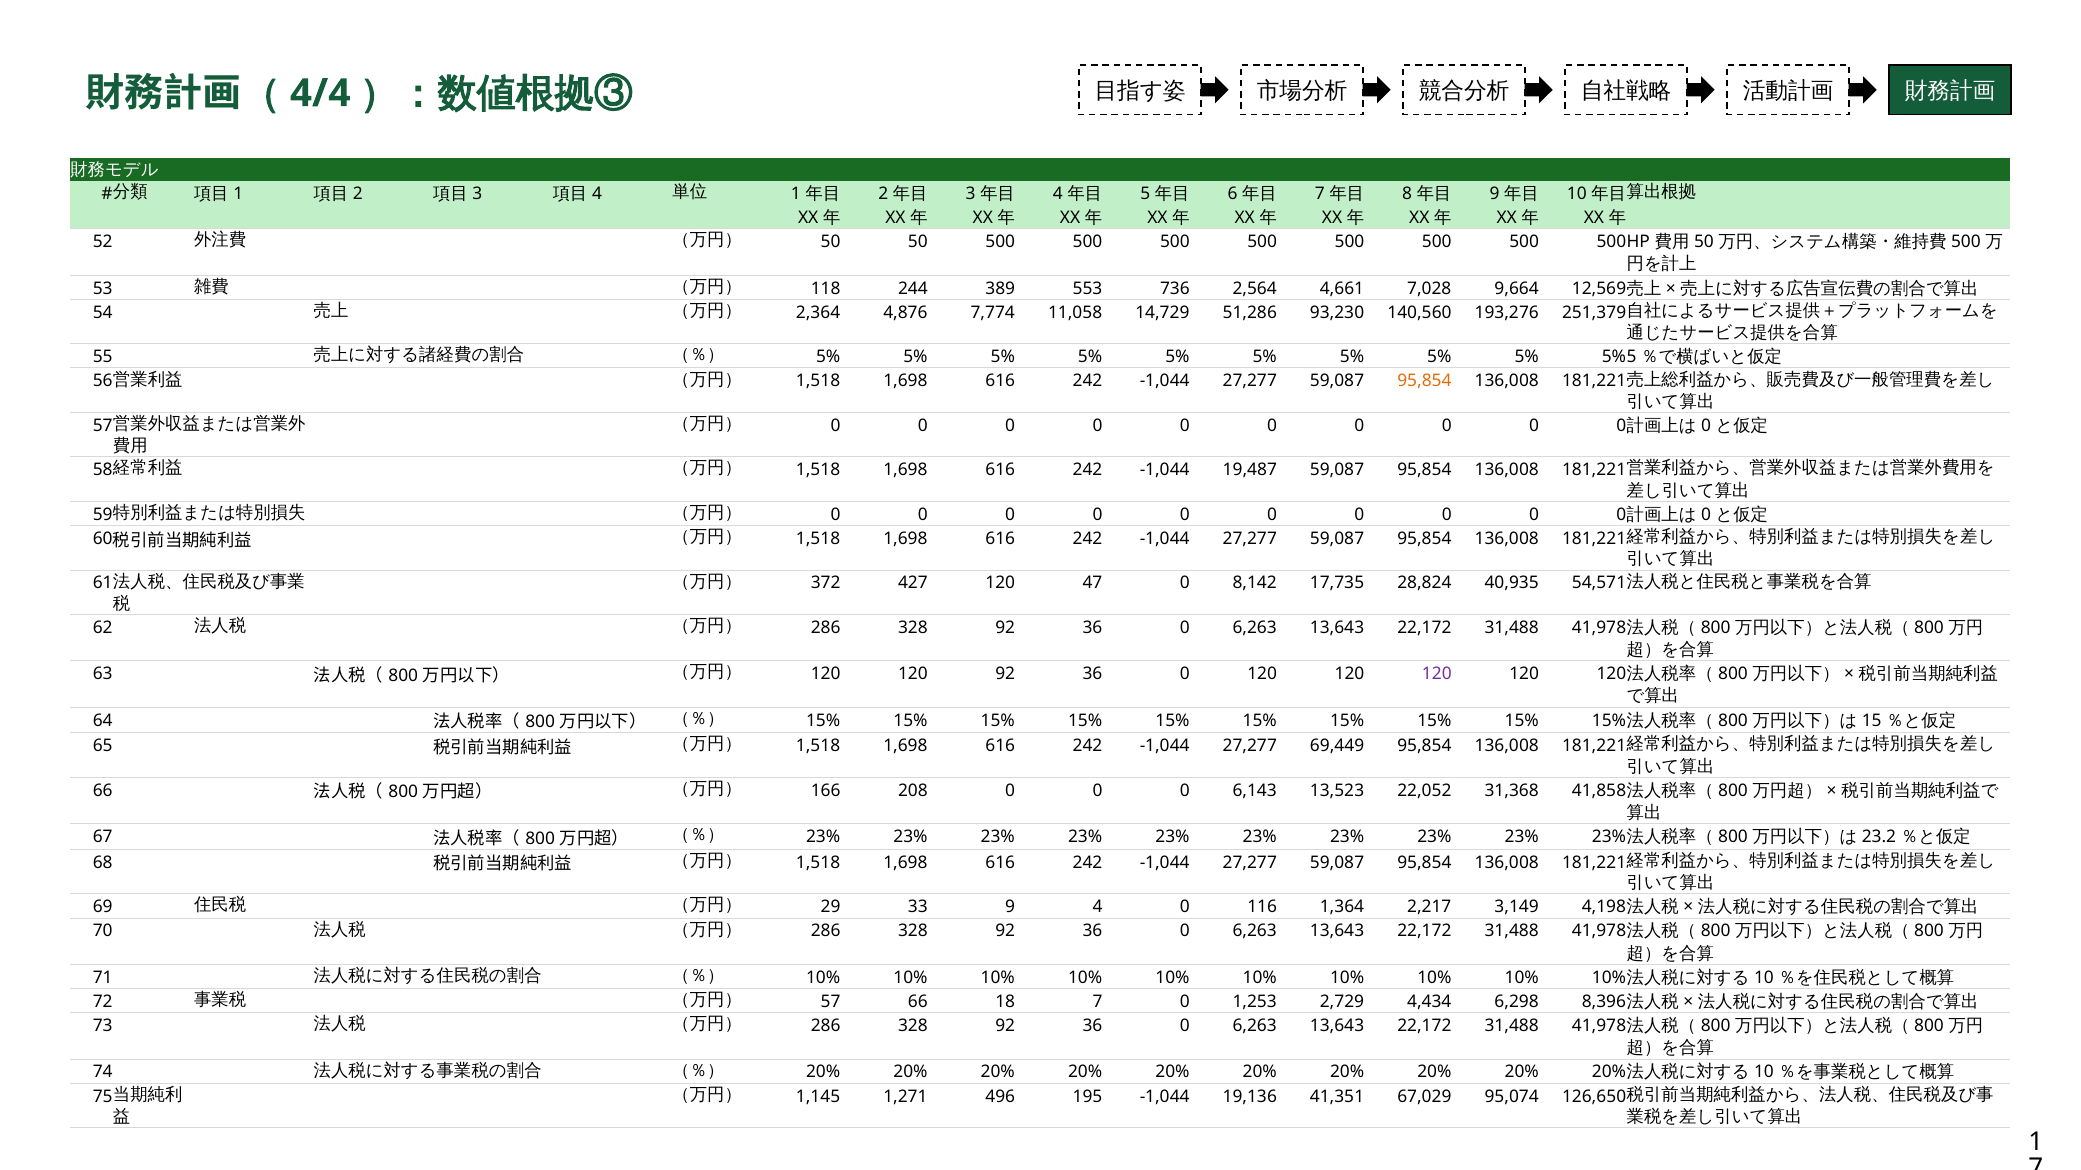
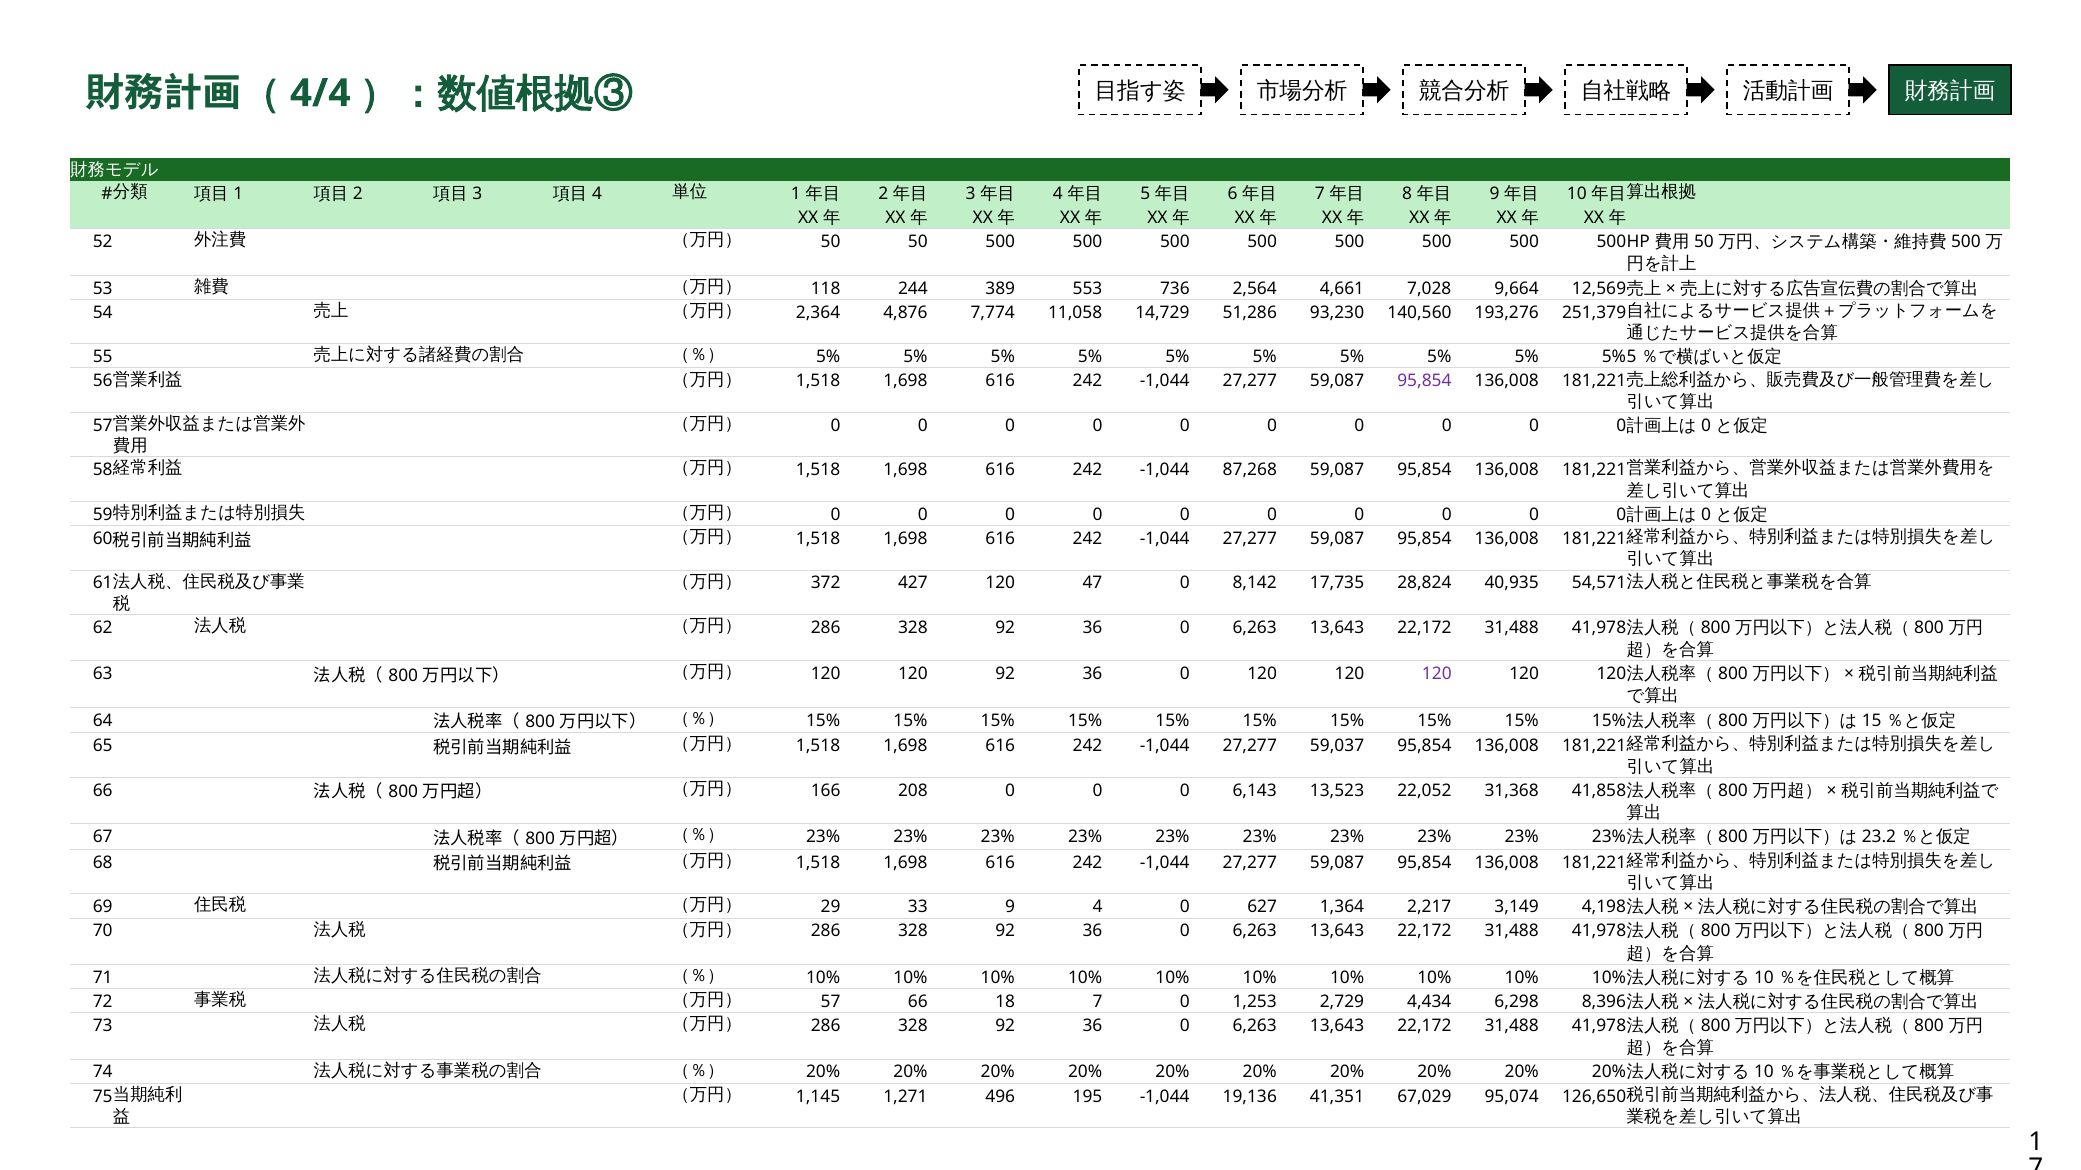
95,854 colour: orange -> purple (1424, 381)
19,487: 19,487 -> 87,268 (1250, 470)
69,449: 69,449 -> 59,037 (1337, 746)
116: 116 -> 627 (1262, 907)
